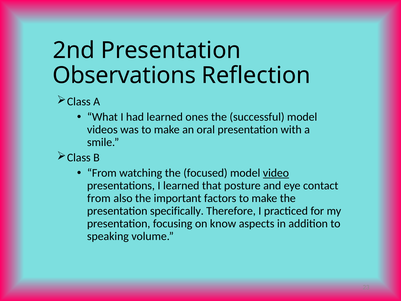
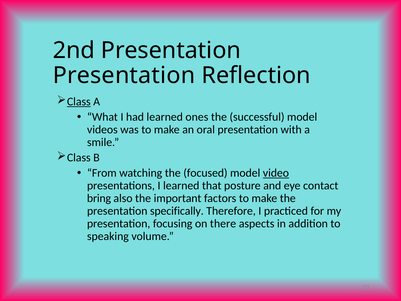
Observations: Observations -> Presentation (124, 76)
Class underline: none -> present (79, 101)
from: from -> bring (99, 198)
know: know -> there (223, 223)
